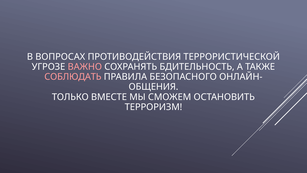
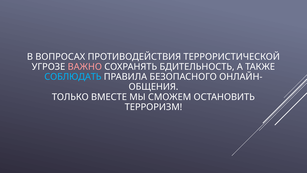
СОБЛЮДАТЬ colour: pink -> light blue (73, 77)
